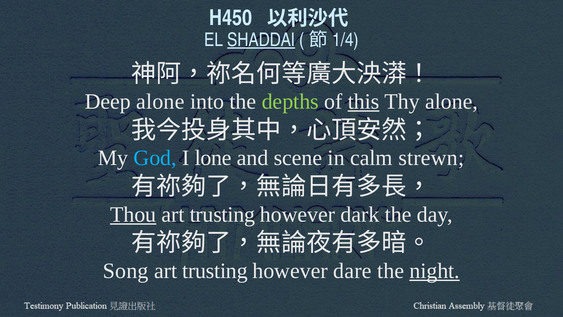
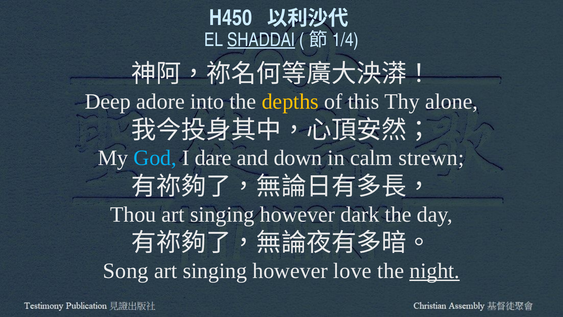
Deep alone: alone -> adore (160, 102)
depths colour: light green -> yellow (290, 102)
this underline: present -> none (364, 102)
lone: lone -> dare (213, 158)
scene: scene -> down (298, 158)
Thou underline: present -> none (133, 214)
trusting: trusting -> singing (222, 214)
trusting: trusting -> singing (215, 271)
dare: dare -> love (352, 271)
